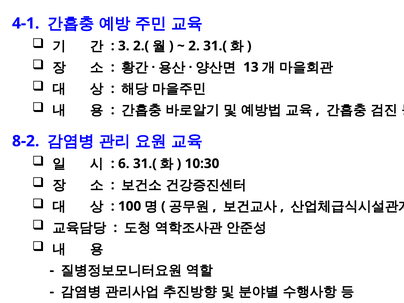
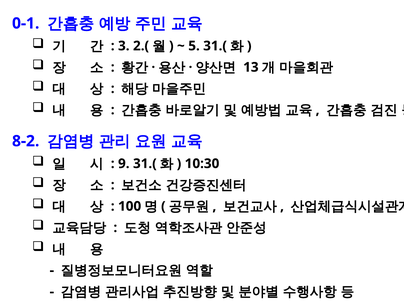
4-1: 4-1 -> 0-1 (26, 23)
2: 2 -> 5 (194, 46)
6: 6 -> 9 (124, 164)
